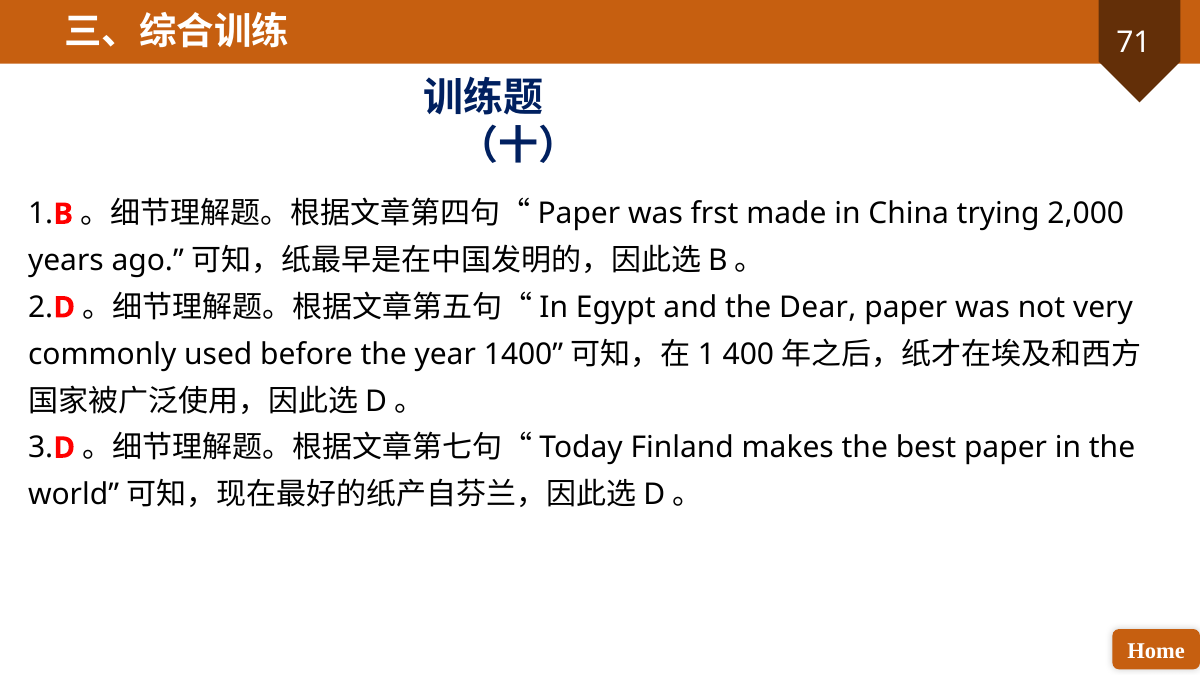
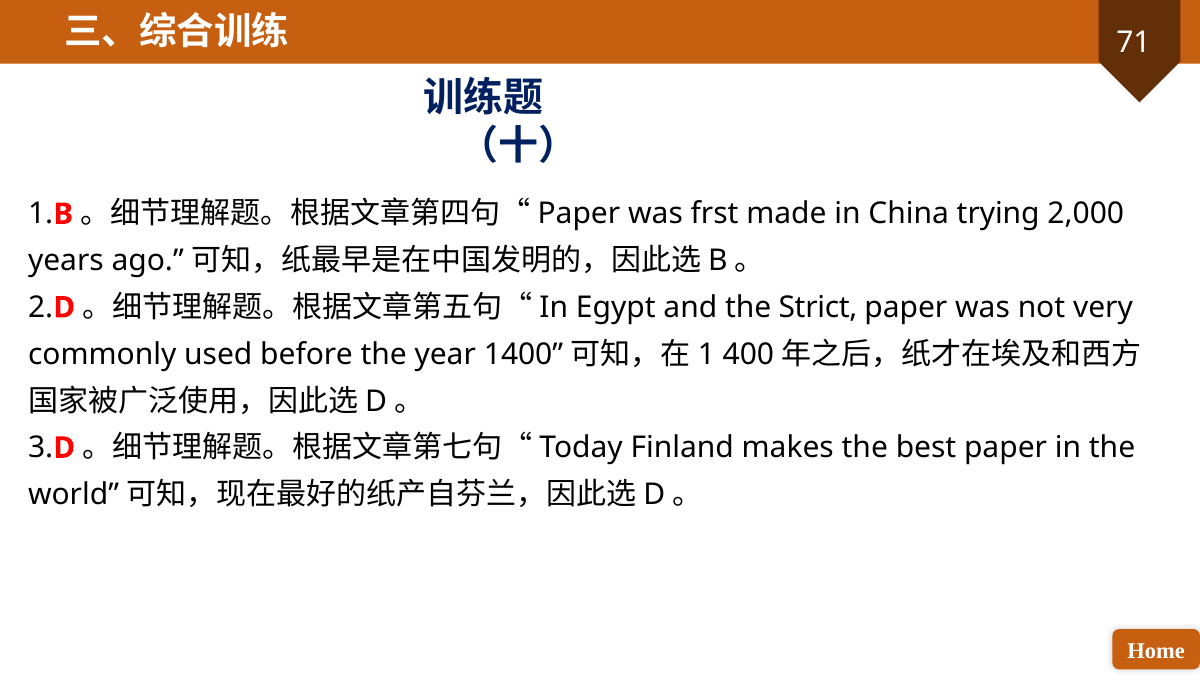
Dear: Dear -> Strict (818, 308)
